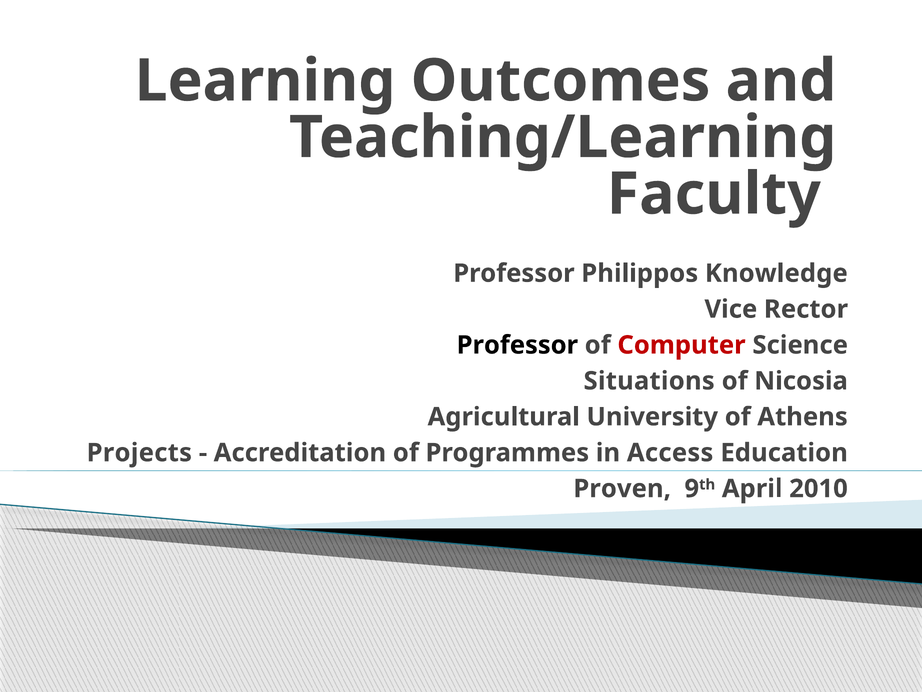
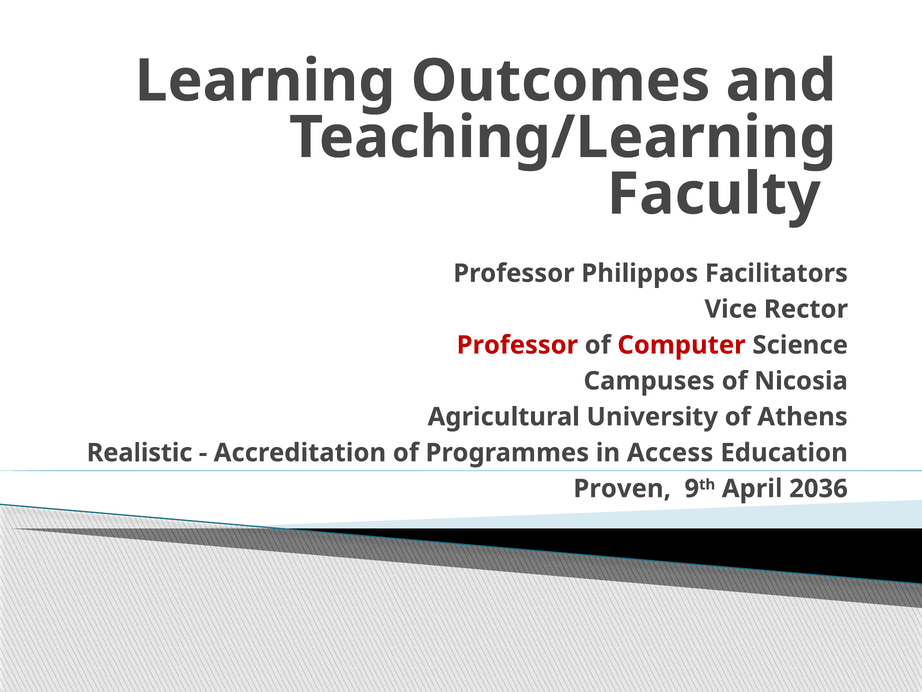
Knowledge: Knowledge -> Facilitators (776, 273)
Professor colour: black -> red (517, 345)
Situations: Situations -> Campuses (649, 381)
Projects: Projects -> Realistic (140, 452)
2010: 2010 -> 2036 (819, 488)
